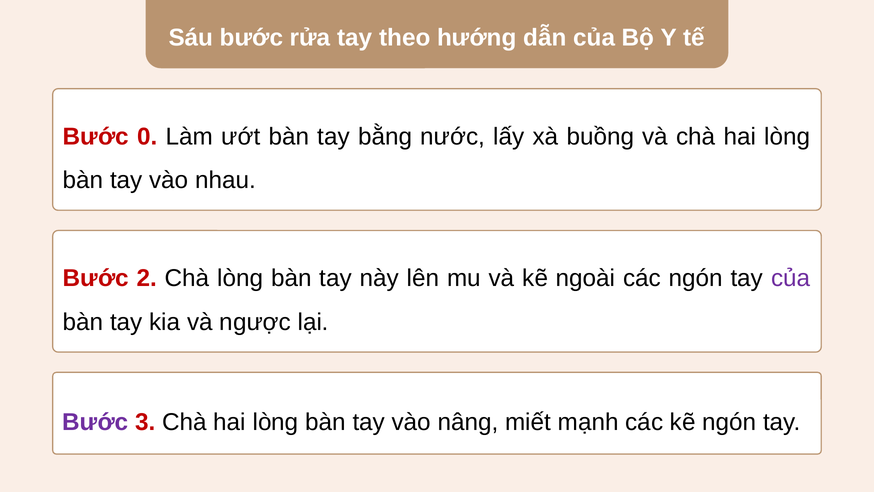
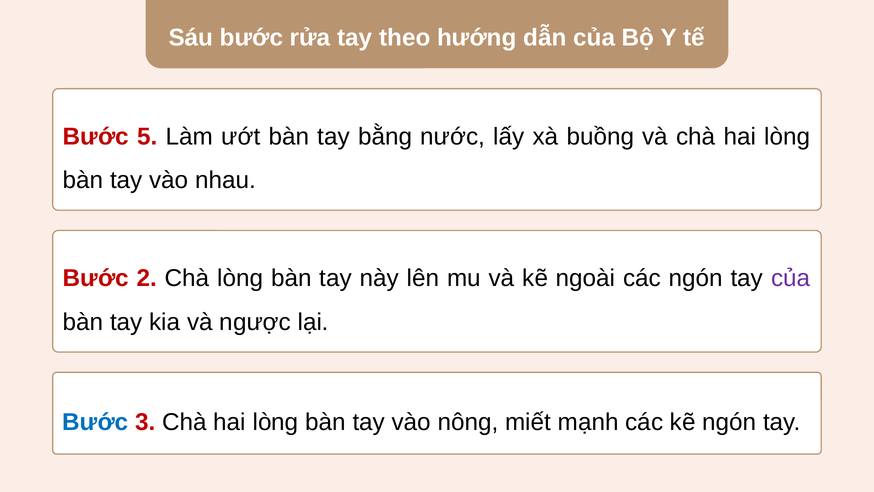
0: 0 -> 5 (147, 136)
Bước colour: purple -> blue (95, 422)
nâng: nâng -> nông (468, 422)
